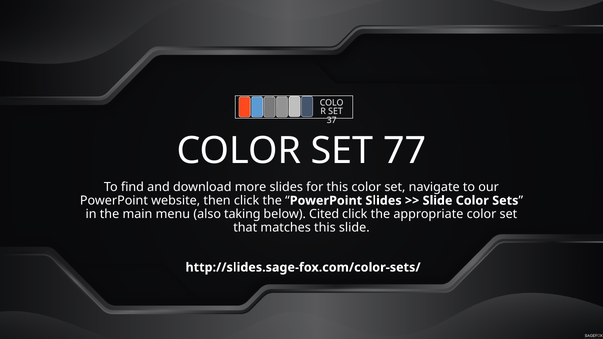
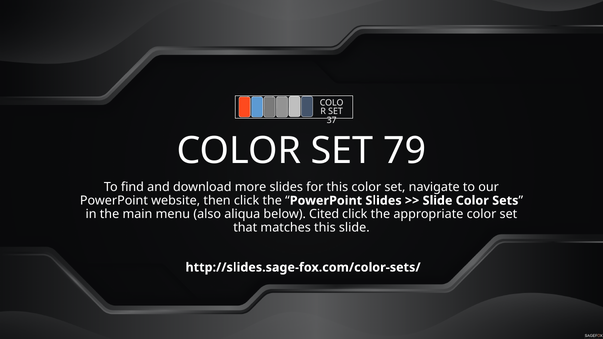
77: 77 -> 79 (405, 151)
taking: taking -> aliqua (242, 214)
